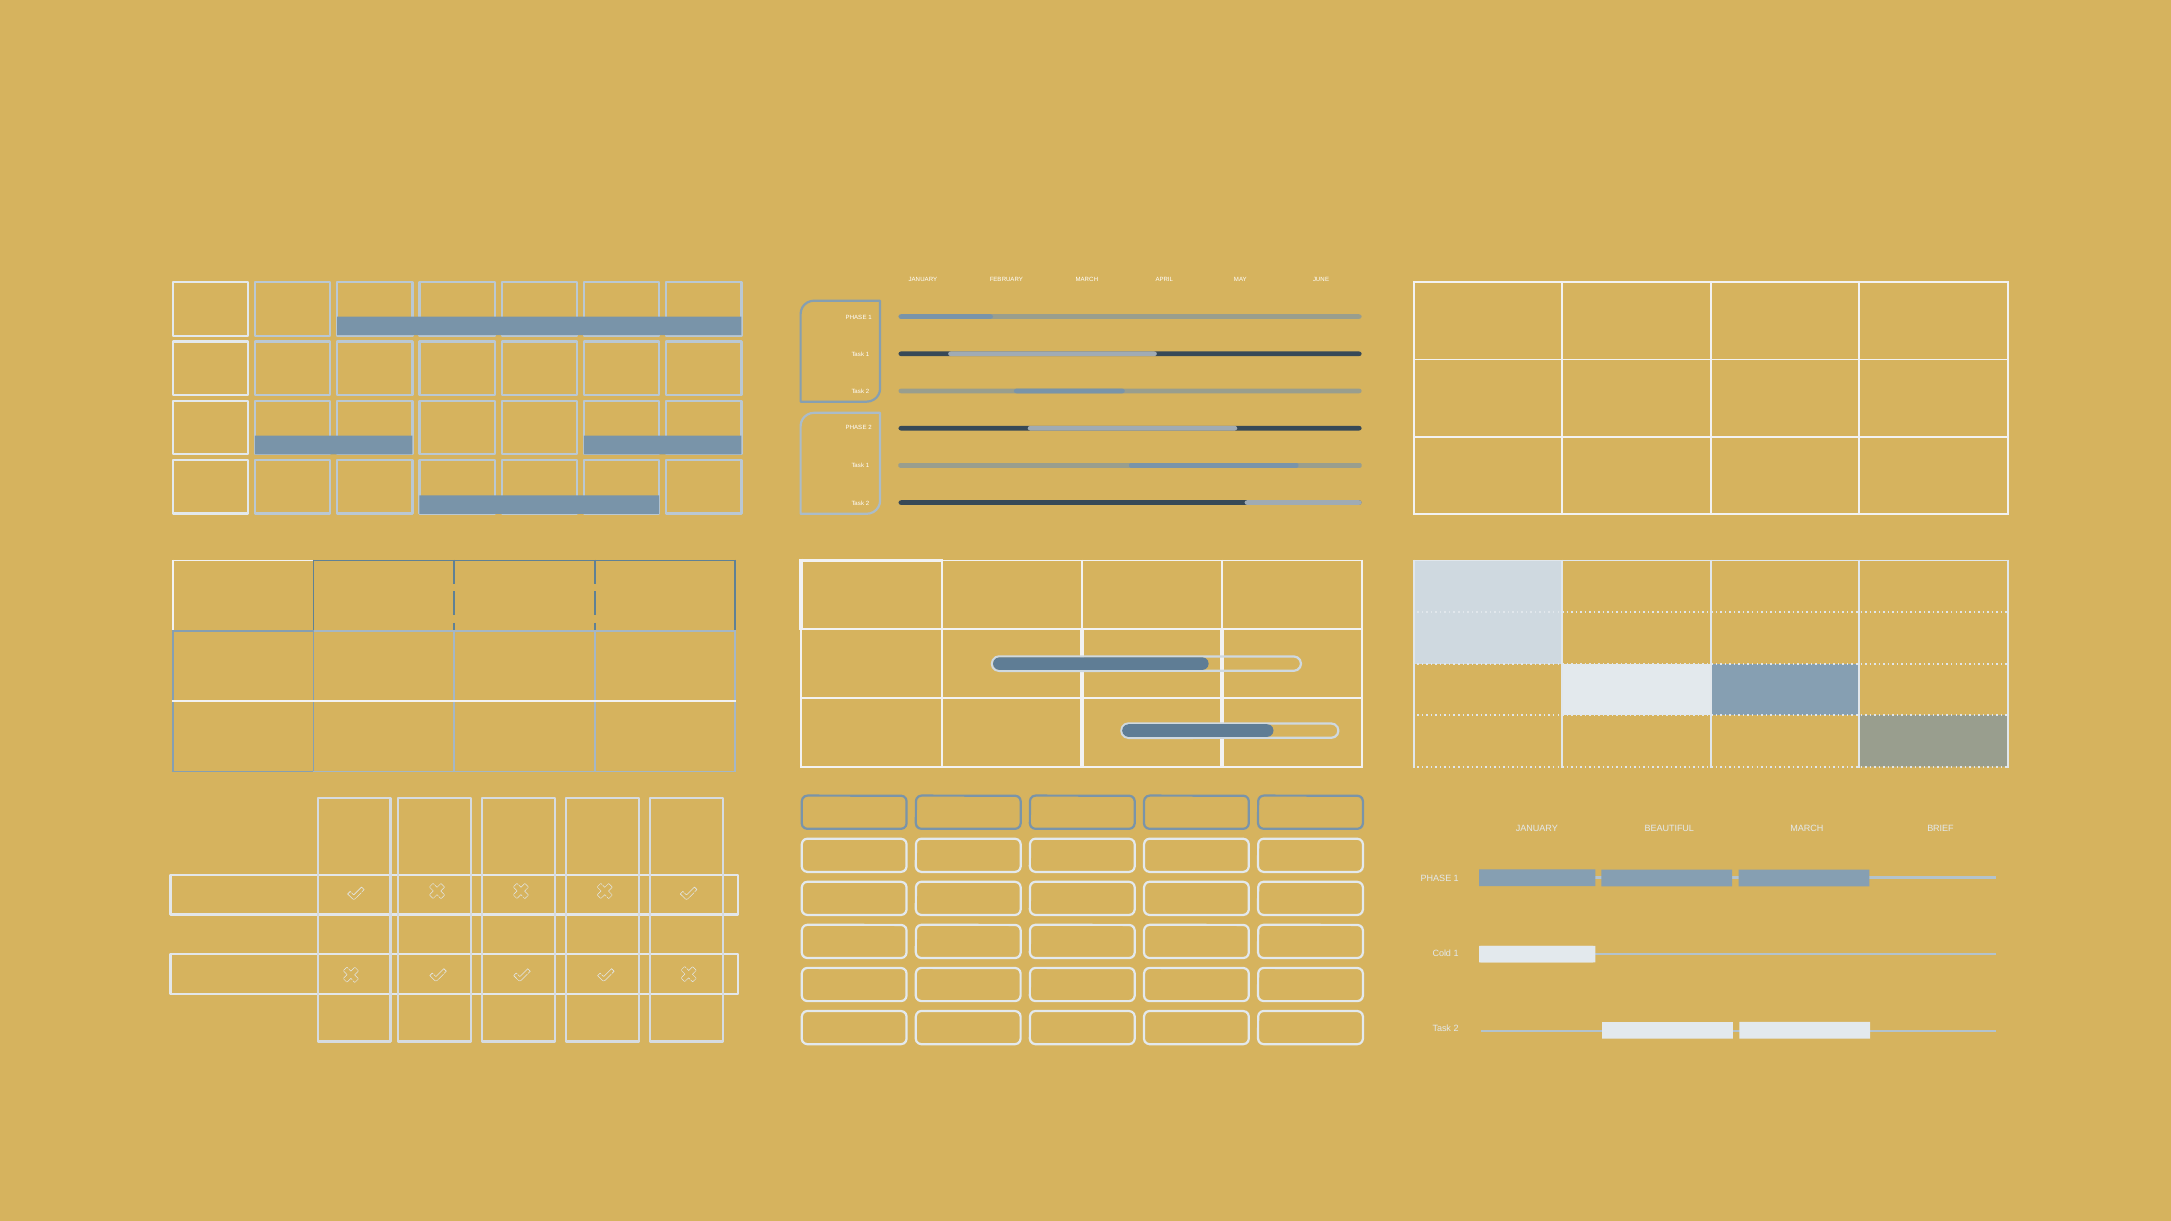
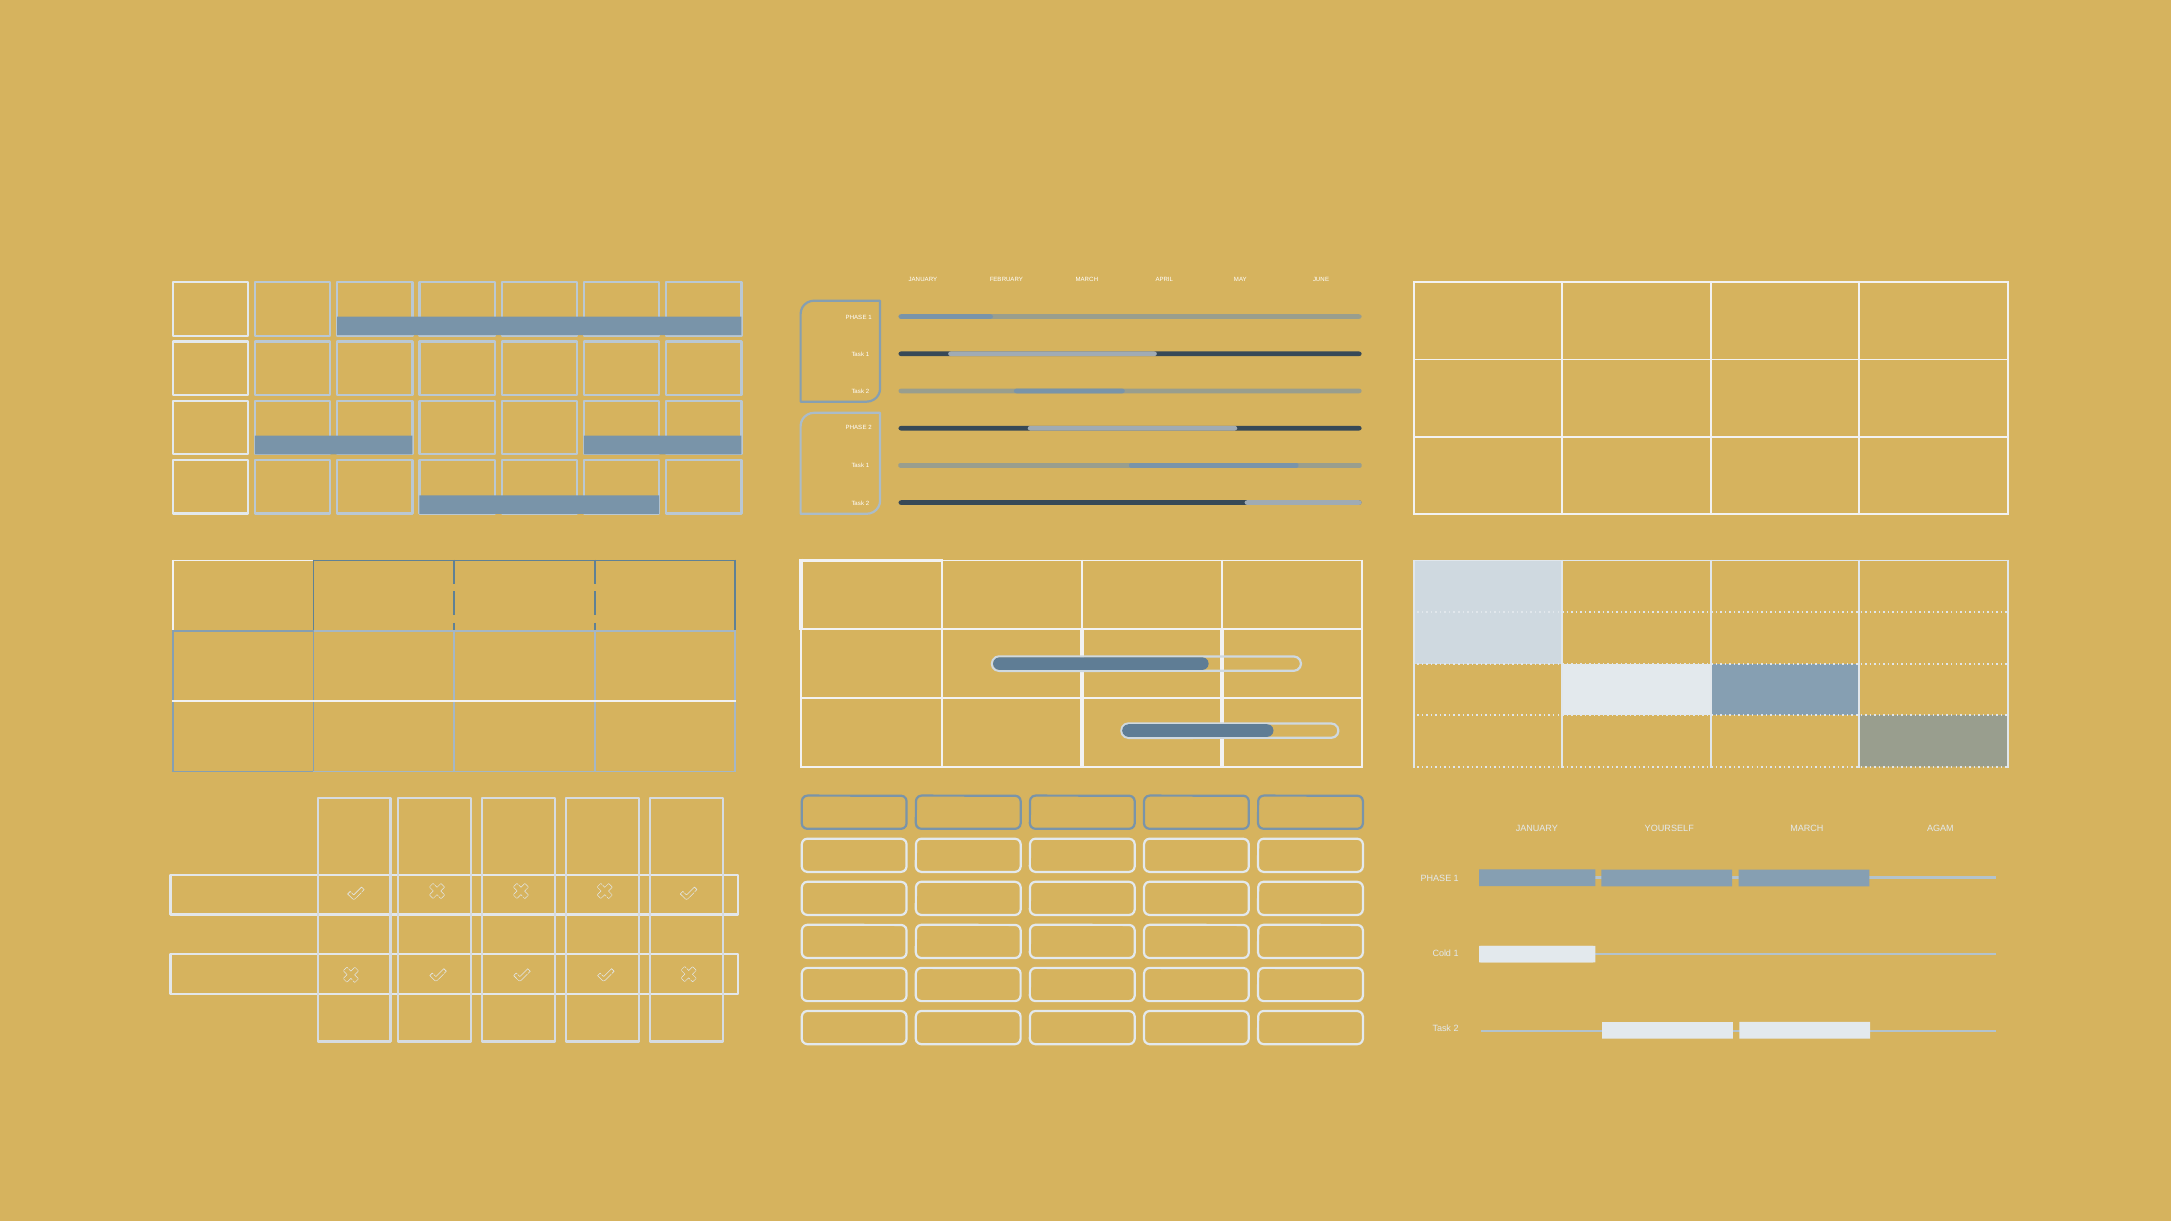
BEAUTIFUL: BEAUTIFUL -> YOURSELF (1669, 828)
BRIEF: BRIEF -> AGAM (1940, 828)
